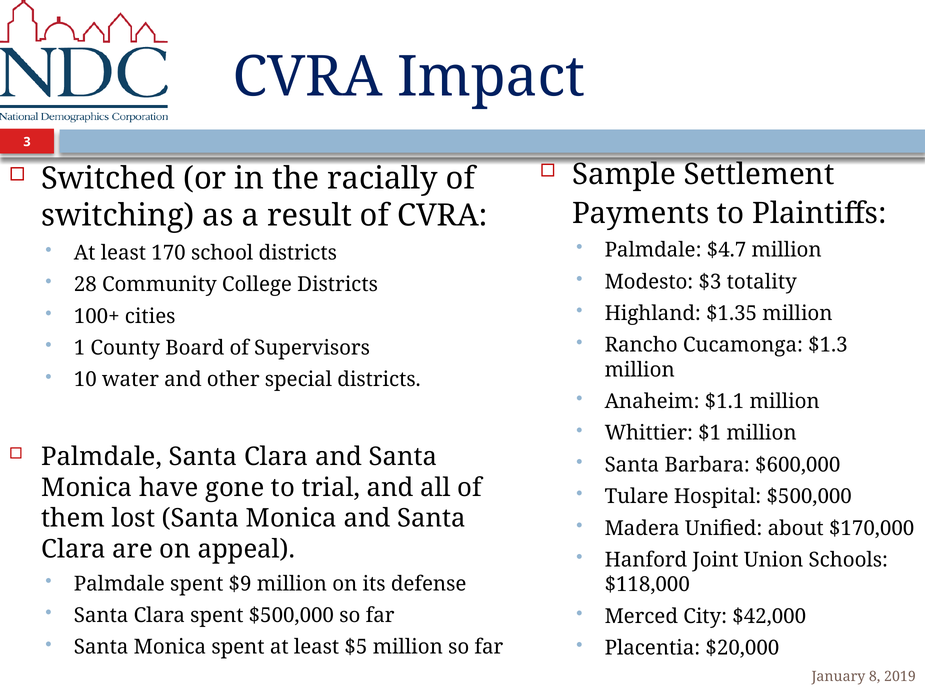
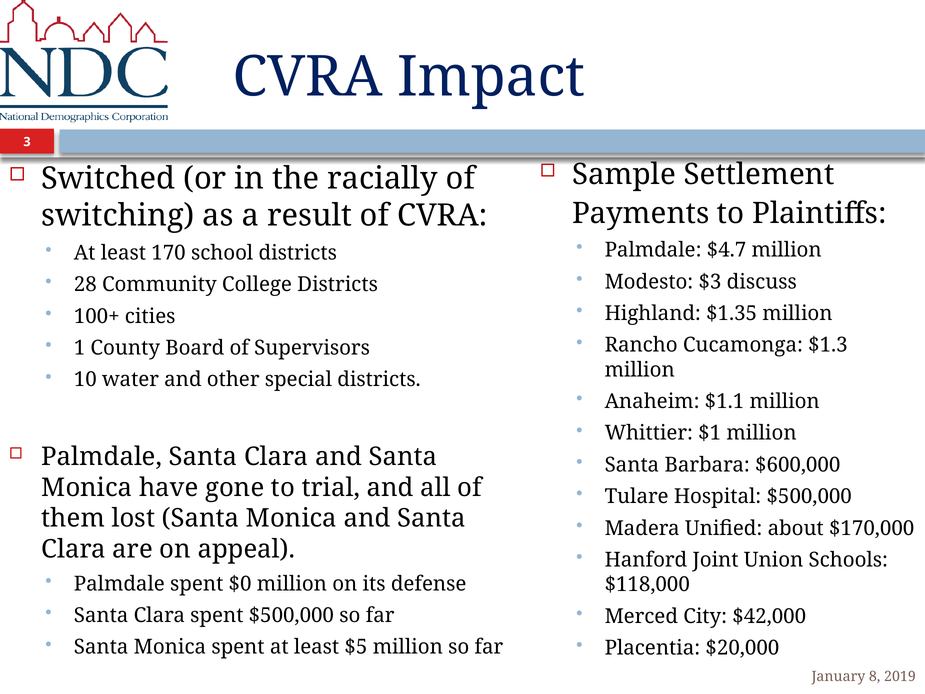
totality: totality -> discuss (762, 282)
$9: $9 -> $0 (240, 584)
